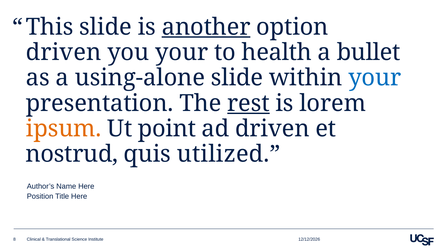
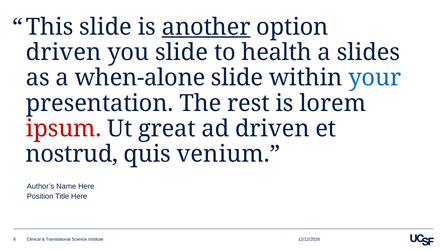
you your: your -> slide (182, 52)
bullet: bullet -> slides (368, 52)
using-alone: using-alone -> when-alone (140, 78)
rest underline: present -> none (248, 103)
ipsum colour: orange -> red (64, 129)
point: point -> great (167, 129)
utilized: utilized -> venium (229, 154)
